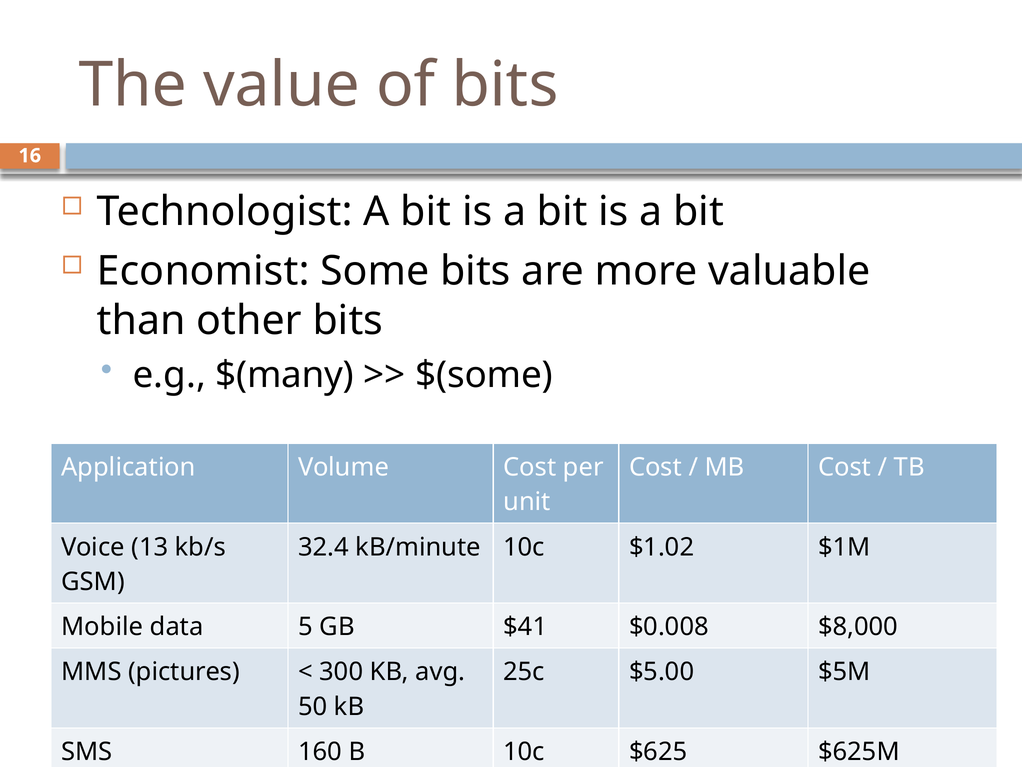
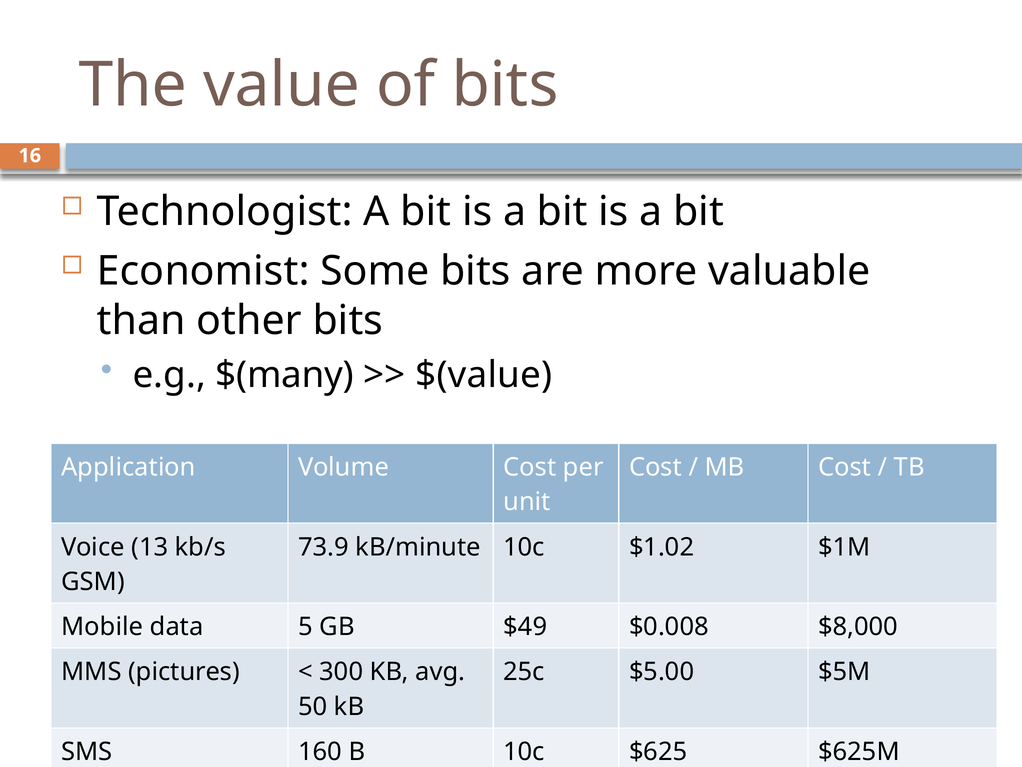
$(some: $(some -> $(value (484, 375)
32.4: 32.4 -> 73.9 (324, 547)
$41: $41 -> $49 (525, 626)
